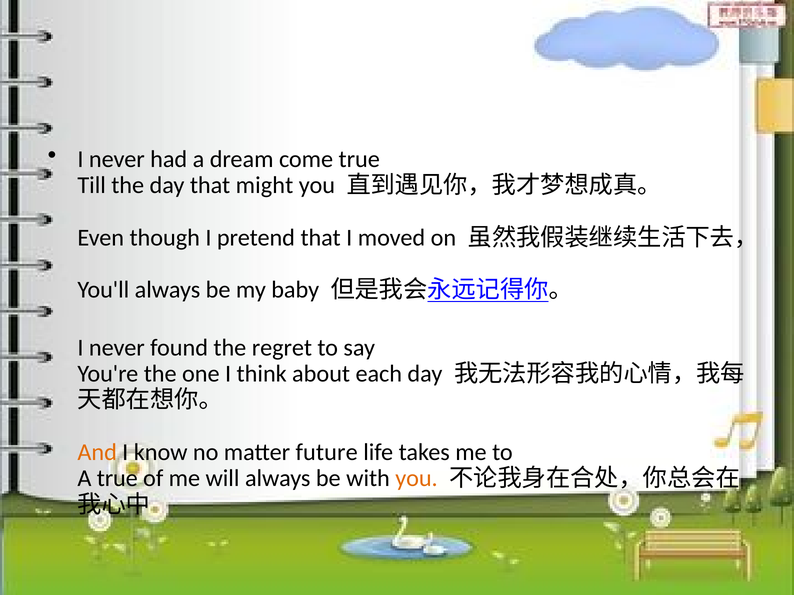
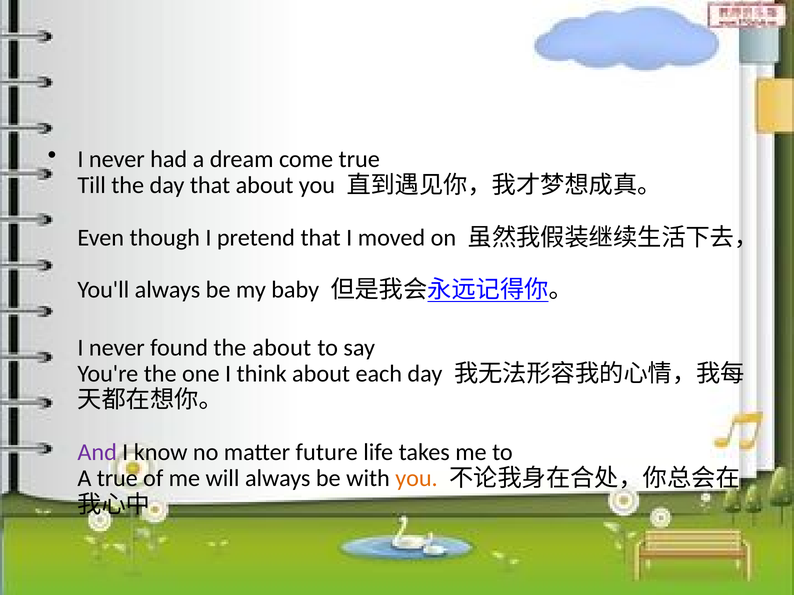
that might: might -> about (265, 185)
the regret: regret -> about (282, 348)
And colour: orange -> purple (97, 453)
